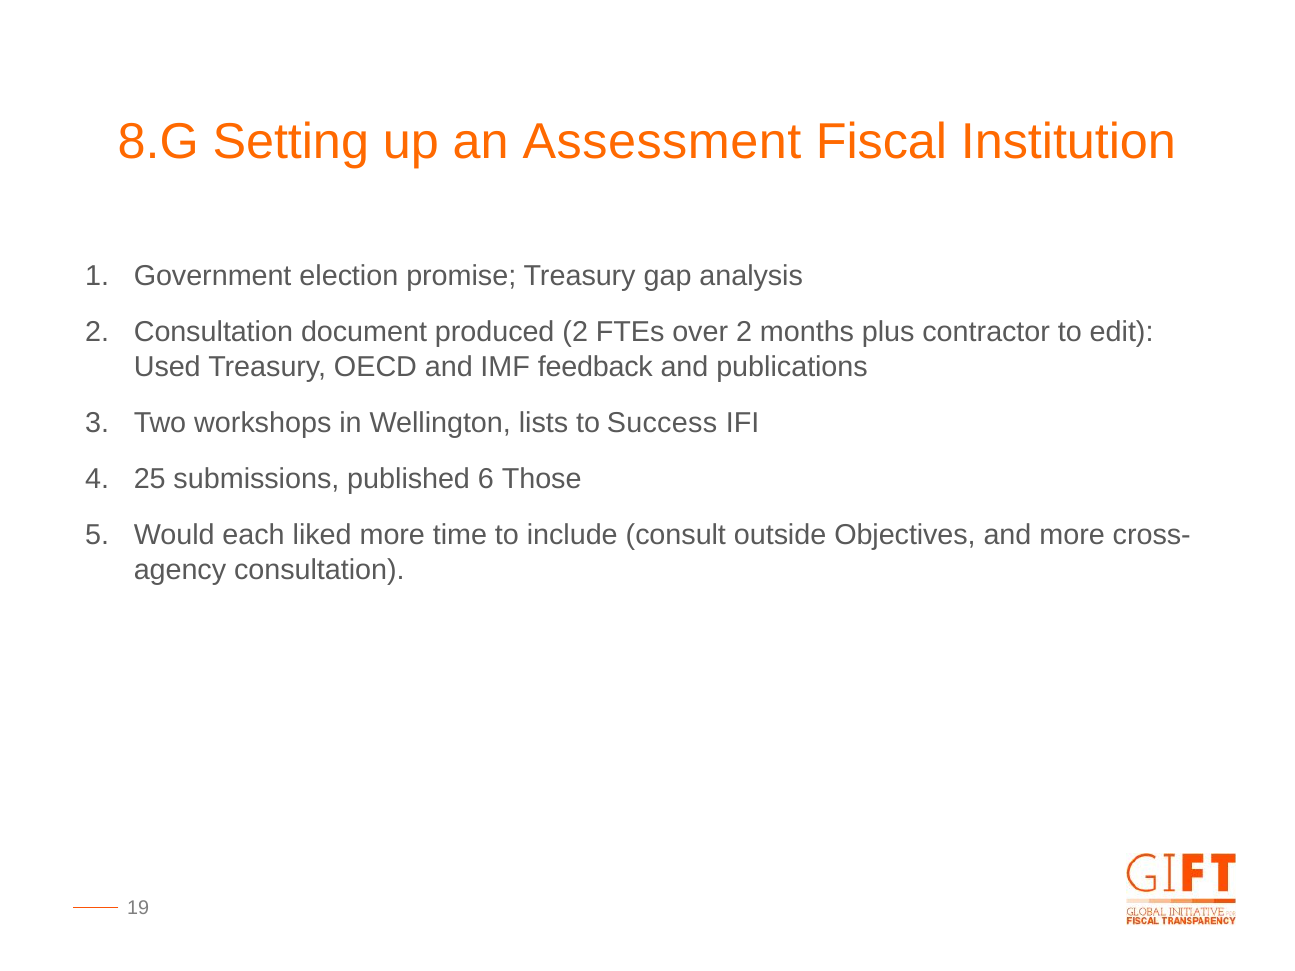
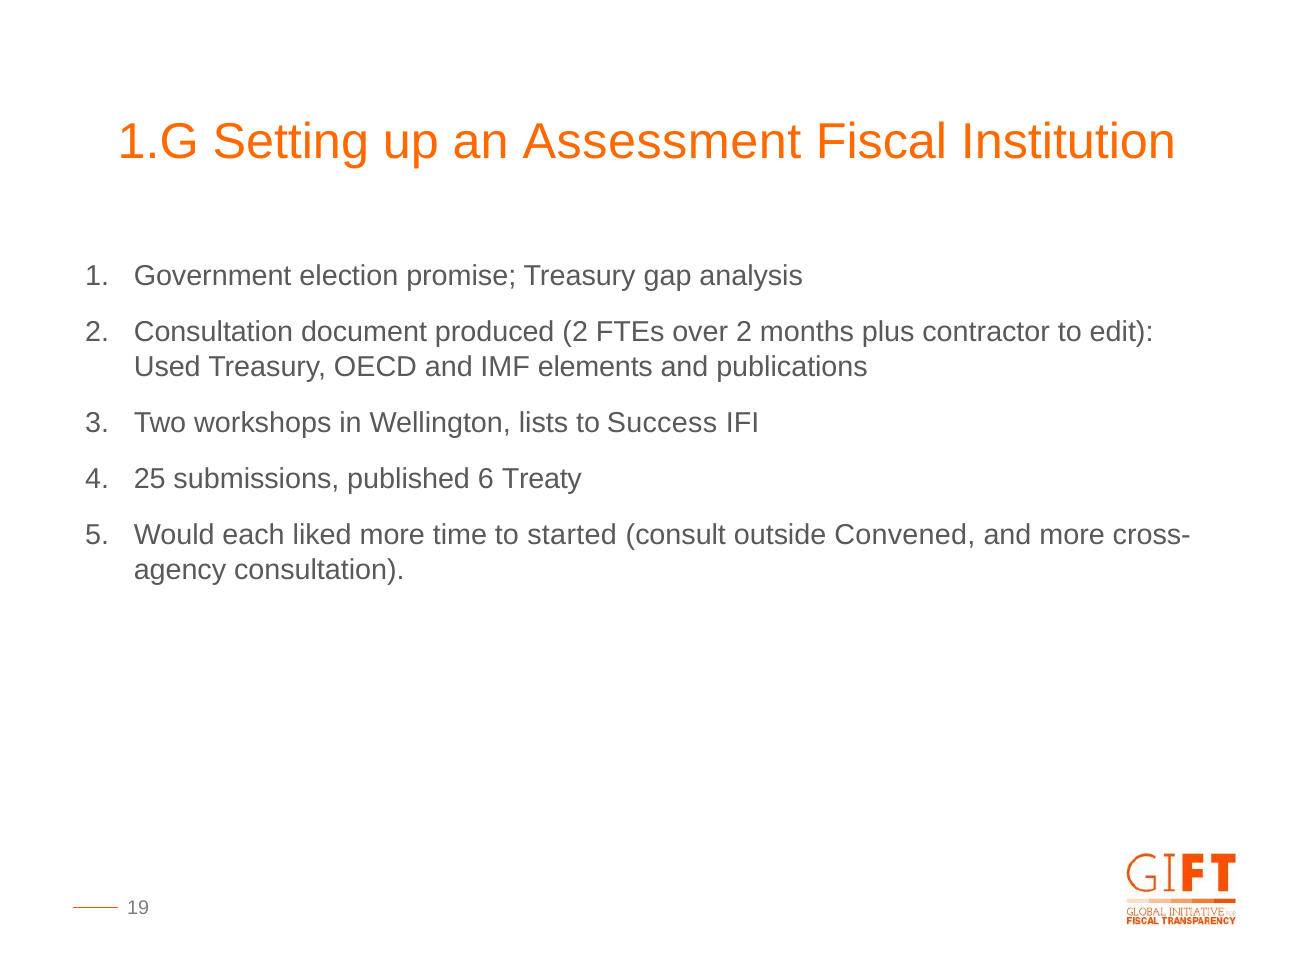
8.G: 8.G -> 1.G (158, 142)
feedback: feedback -> elements (595, 367)
Those: Those -> Treaty (542, 479)
include: include -> started (572, 535)
Objectives: Objectives -> Convened (905, 535)
